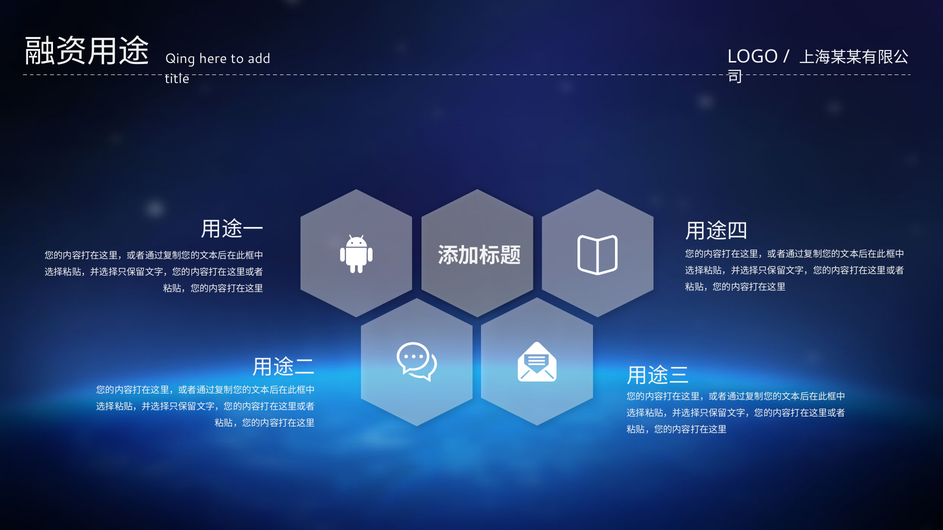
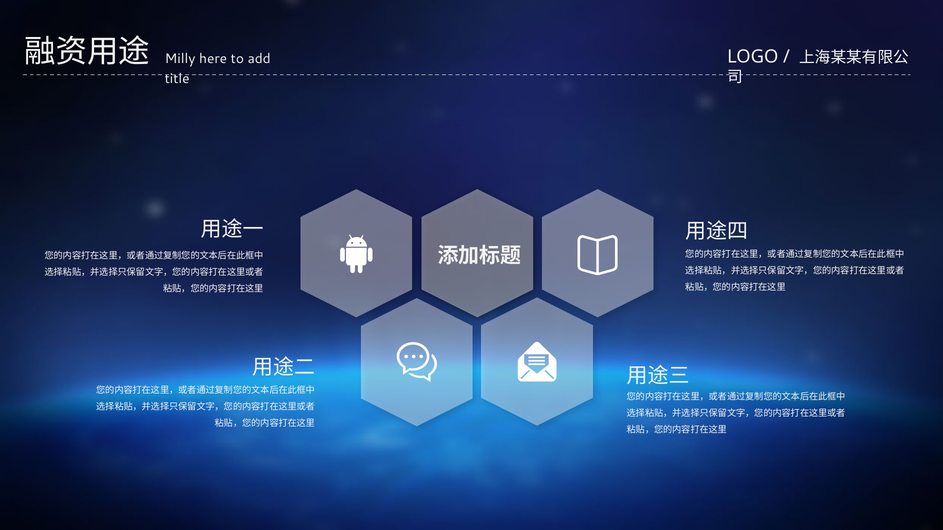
Qing: Qing -> Milly (180, 59)
